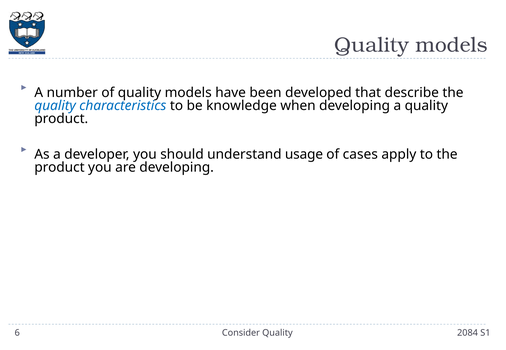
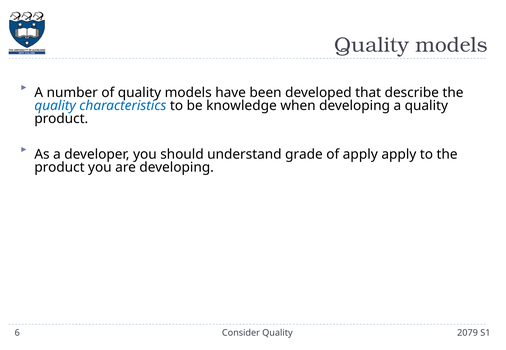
usage: usage -> grade (304, 154)
of cases: cases -> apply (360, 154)
2084: 2084 -> 2079 (468, 333)
